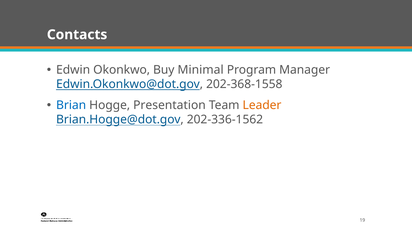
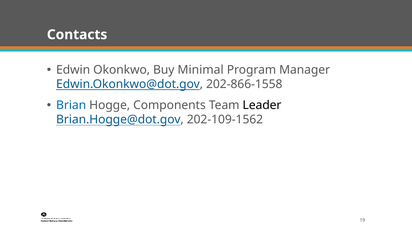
202-368-1558: 202-368-1558 -> 202-866-1558 (244, 84)
Presentation: Presentation -> Components (169, 105)
Leader colour: orange -> black (262, 105)
202-336-1562: 202-336-1562 -> 202-109-1562 (225, 120)
